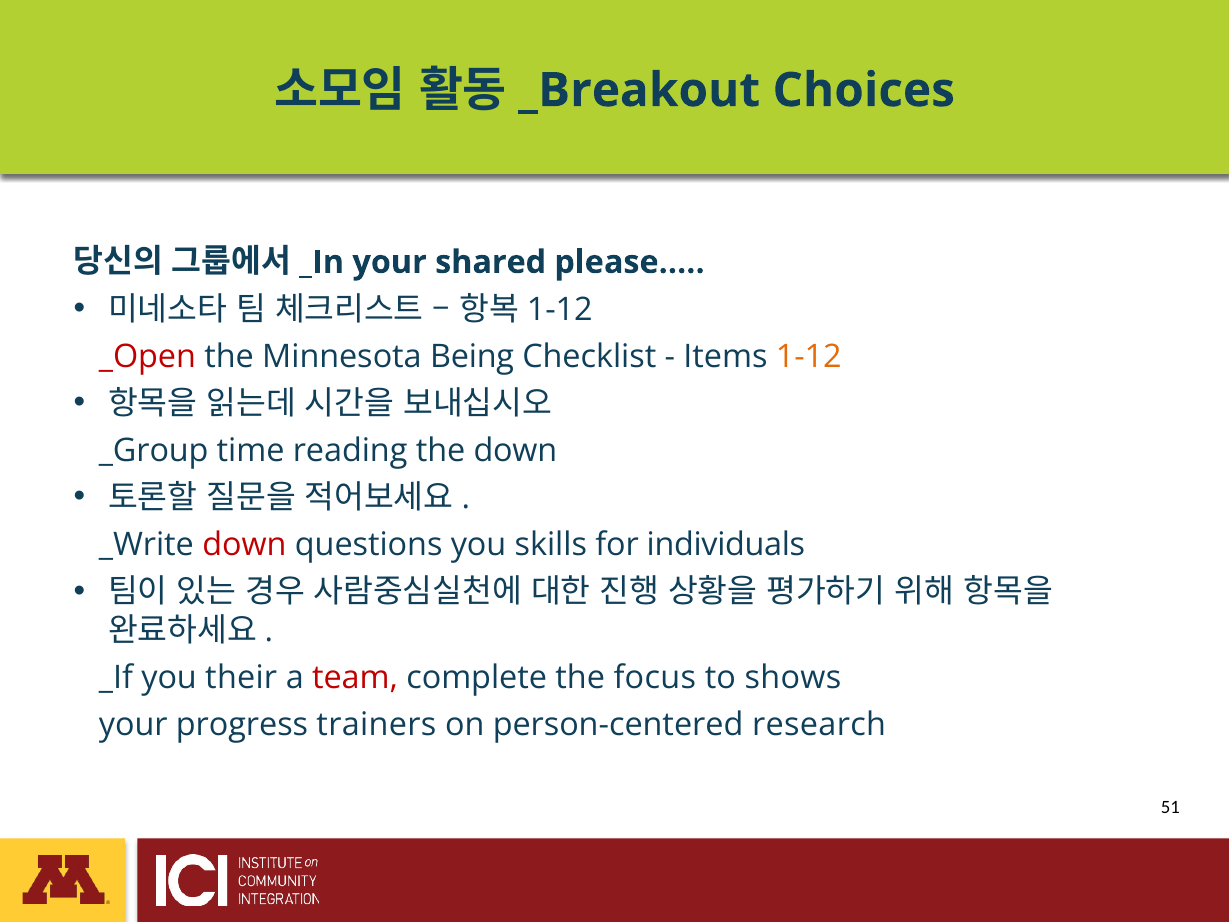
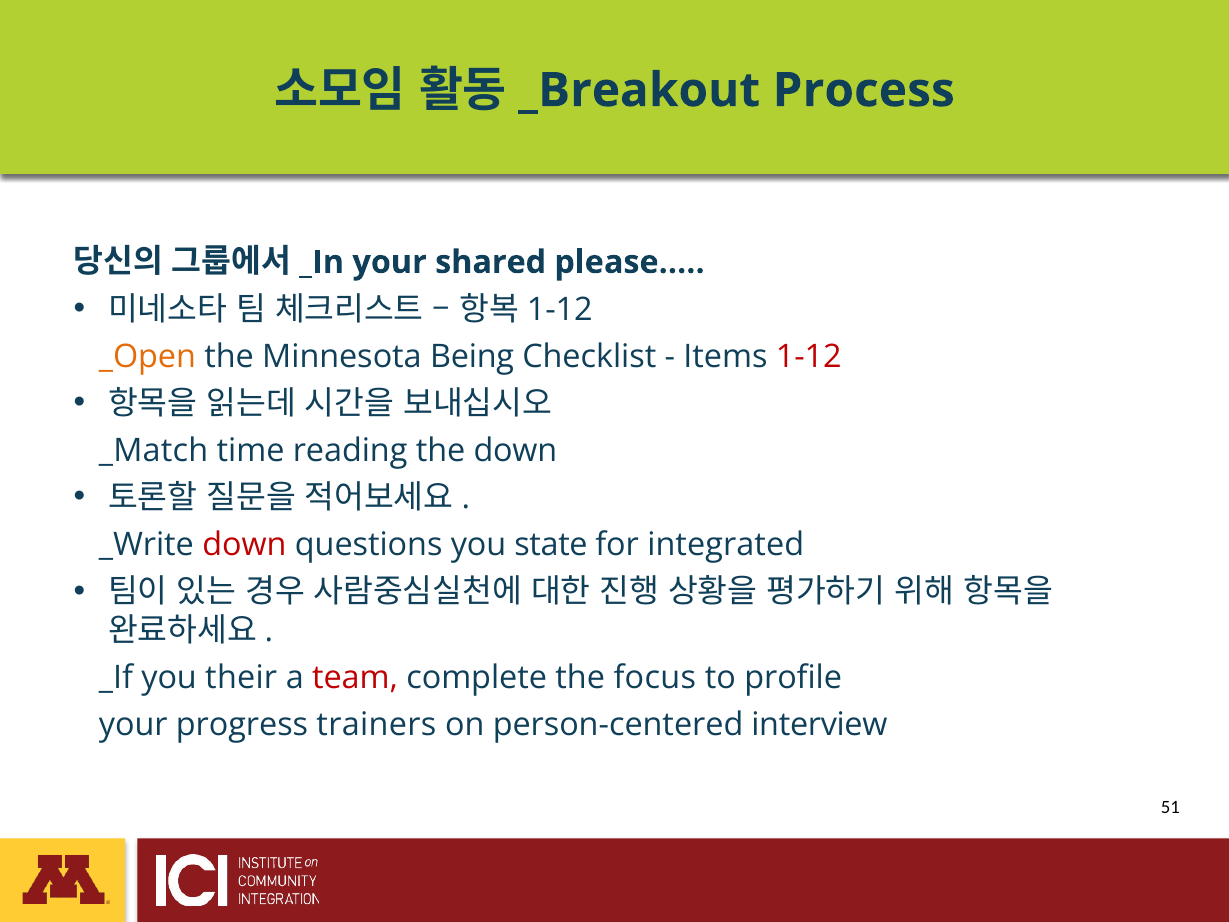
Choices: Choices -> Process (864, 90)
_Open colour: red -> orange (147, 356)
1-12 colour: orange -> red (809, 356)
_Group: _Group -> _Match (154, 450)
skills: skills -> state (551, 545)
individuals: individuals -> integrated (726, 545)
shows: shows -> profile (793, 678)
research: research -> interview (819, 725)
